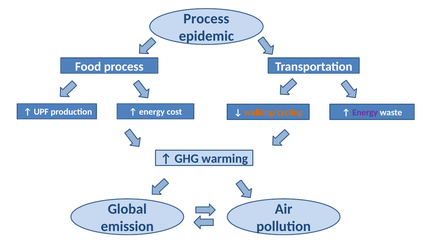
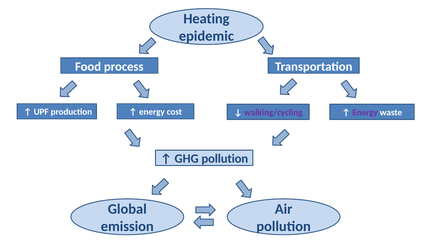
Process: Process -> Heating (206, 19)
walking/cycling colour: orange -> purple (273, 112)
GHG warming: warming -> pollution (225, 159)
